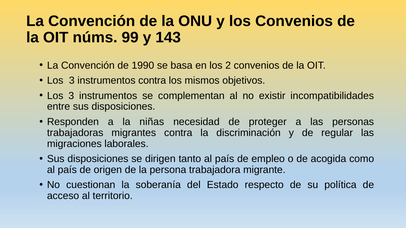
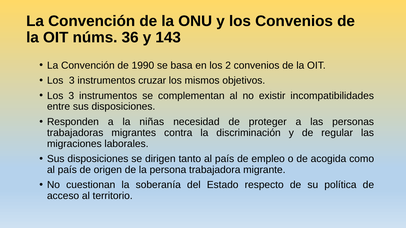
99: 99 -> 36 (130, 38)
instrumentos contra: contra -> cruzar (152, 81)
